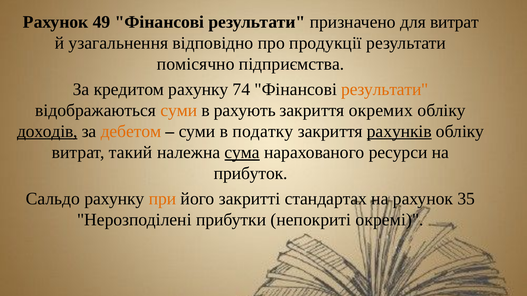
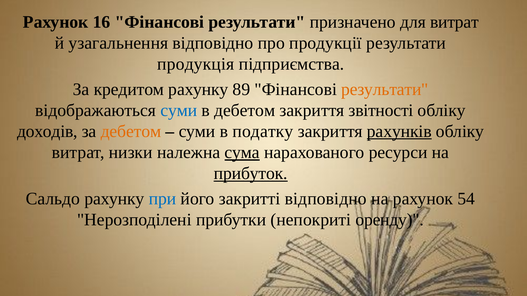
49: 49 -> 16 (102, 22)
помісячно: помісячно -> продукція (196, 64)
74: 74 -> 89 (241, 89)
суми colour: orange -> blue (179, 111)
в рахують: рахують -> дебетом (245, 111)
окремих: окремих -> звітності (381, 111)
доходів underline: present -> none (47, 132)
такий: такий -> низки (131, 153)
прибуток underline: none -> present (251, 174)
при colour: orange -> blue (162, 199)
закритті стандартах: стандартах -> відповідно (326, 199)
35: 35 -> 54 (466, 199)
окремі: окремі -> оренду (390, 220)
